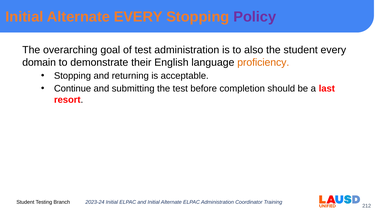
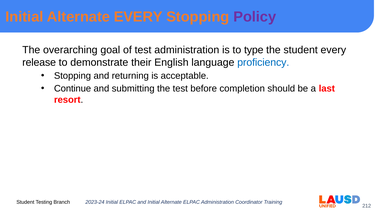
also: also -> type (254, 50)
domain: domain -> release (39, 62)
proficiency colour: orange -> blue (263, 62)
